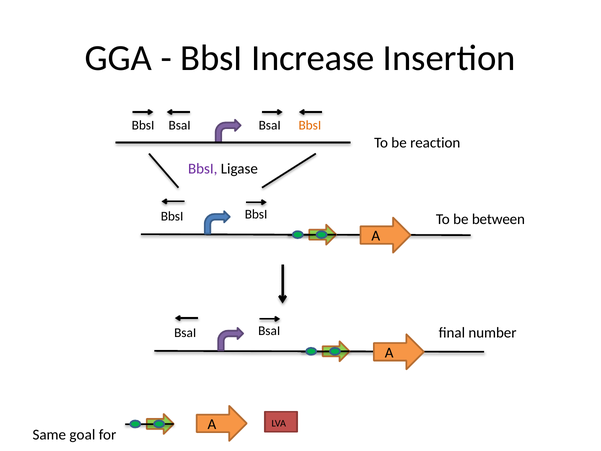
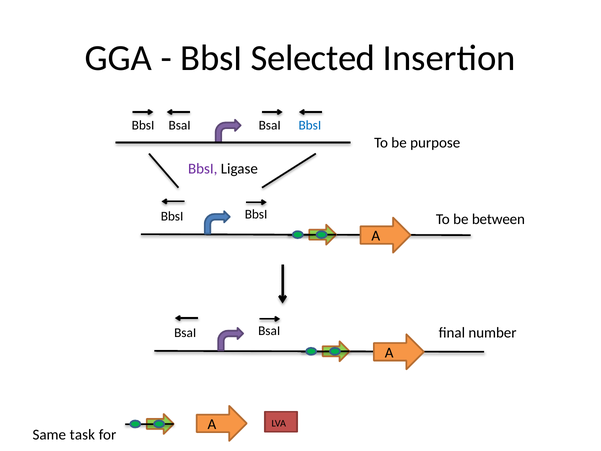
Increase: Increase -> Selected (313, 58)
BbsI colour: orange -> blue (310, 125)
reaction: reaction -> purpose (435, 143)
goal: goal -> task (82, 434)
